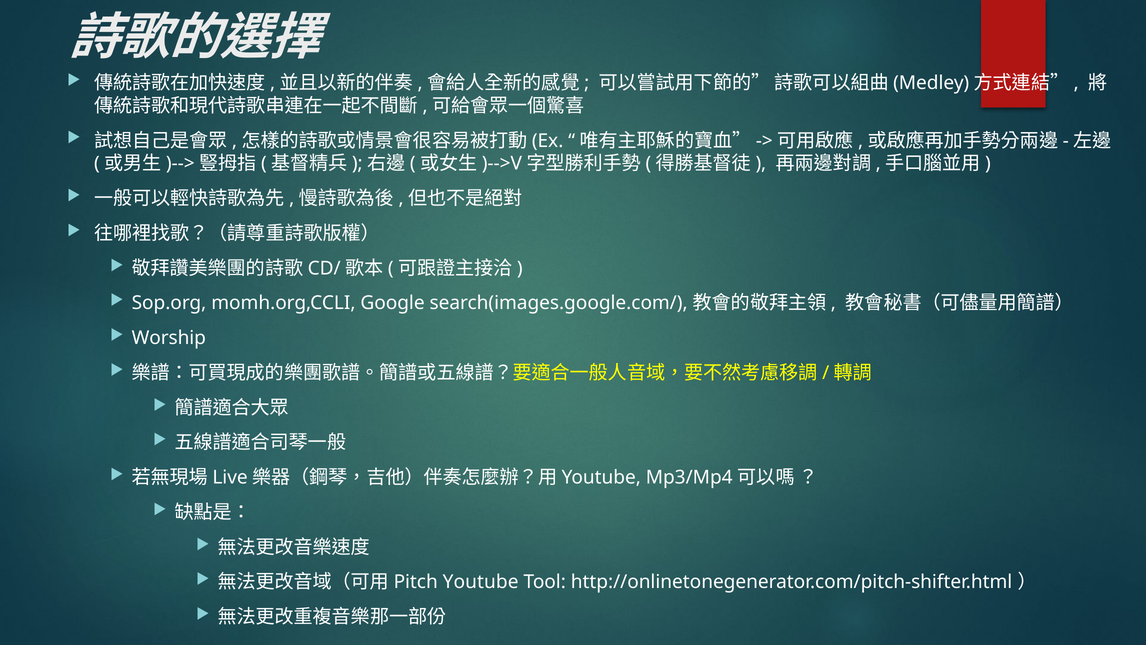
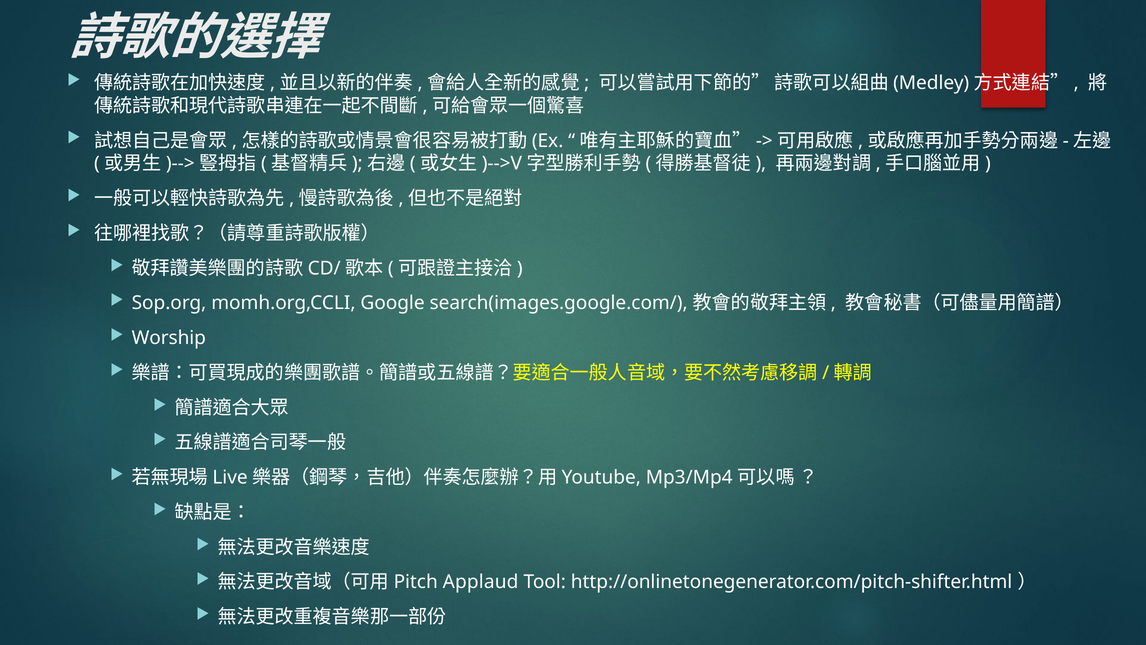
Youtube: Youtube -> Applaud (481, 582)
